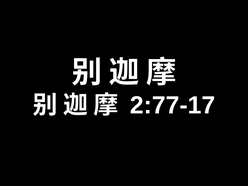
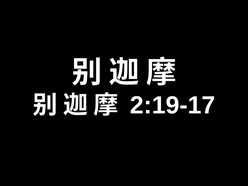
2:77-17: 2:77-17 -> 2:19-17 (173, 105)
